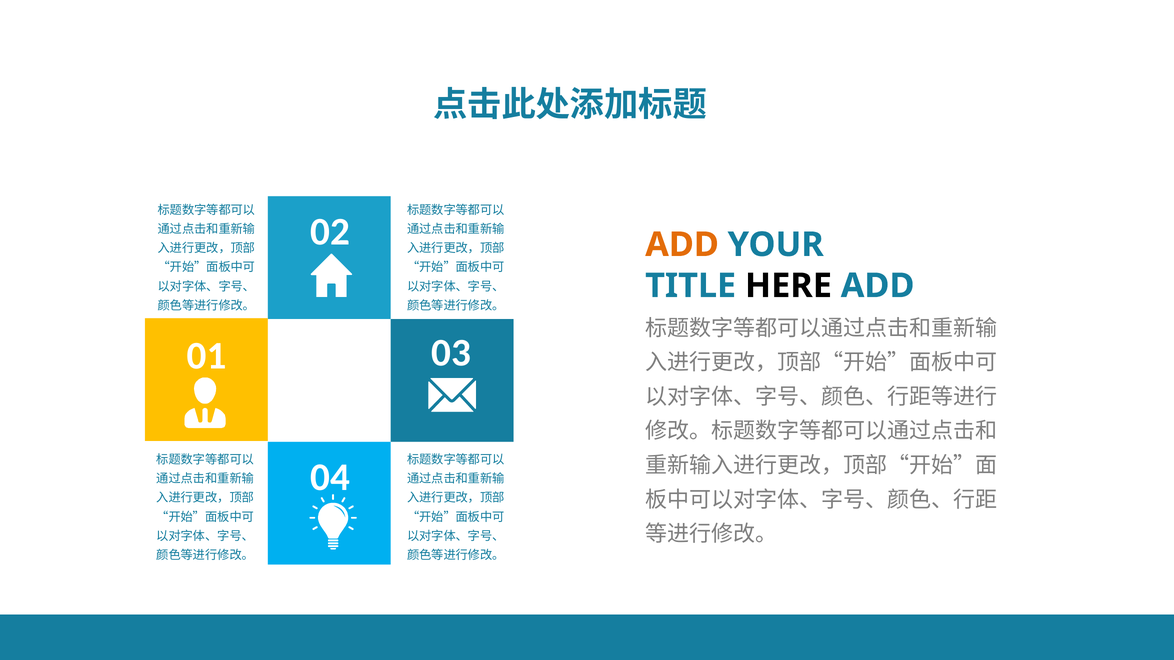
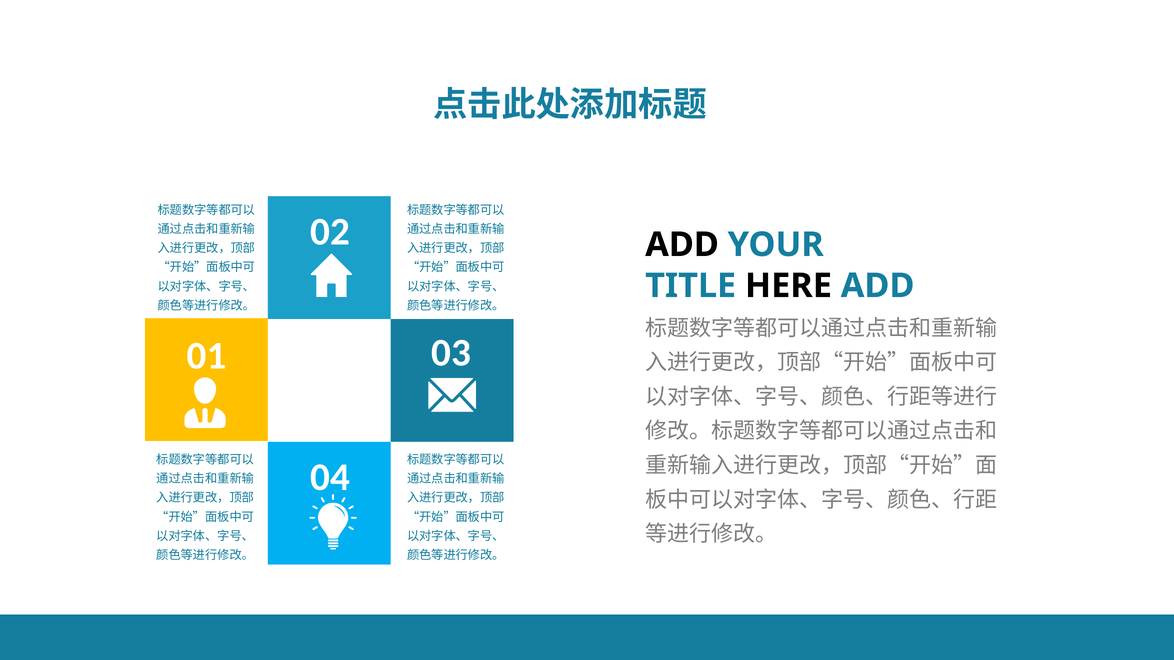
ADD colour: orange -> black (682, 245)
